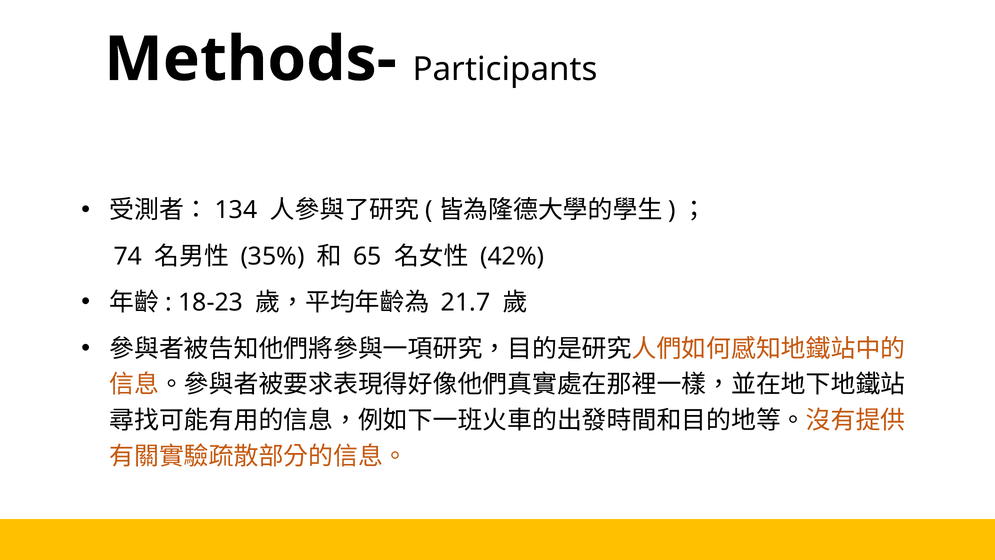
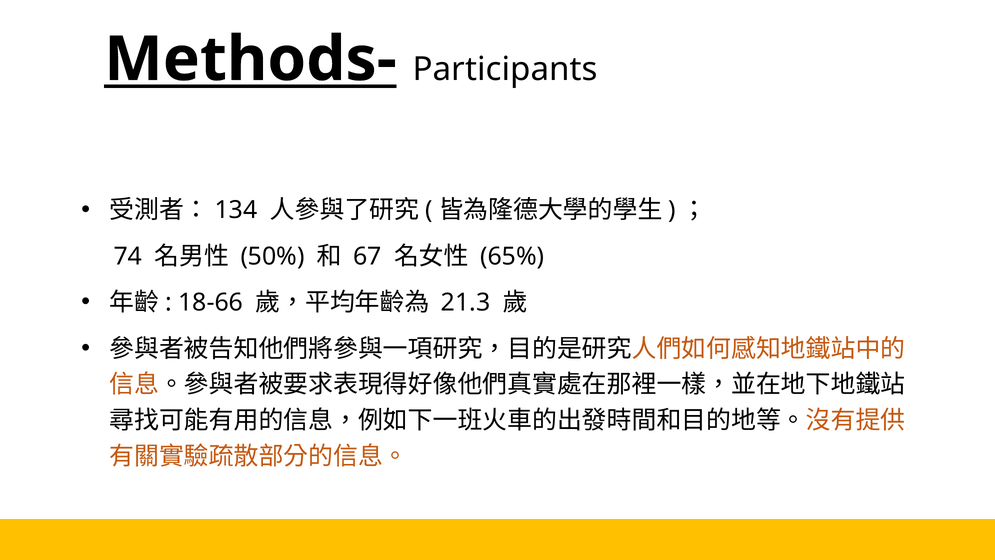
Methods- underline: none -> present (250, 59)
35%: 35% -> 50% (273, 256)
65: 65 -> 67 (368, 256)
42%: 42% -> 65% (512, 256)
18-23: 18-23 -> 18-66 (211, 302)
21.7: 21.7 -> 21.3 (466, 302)
